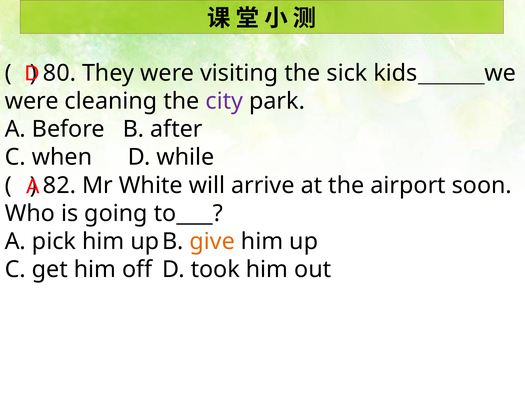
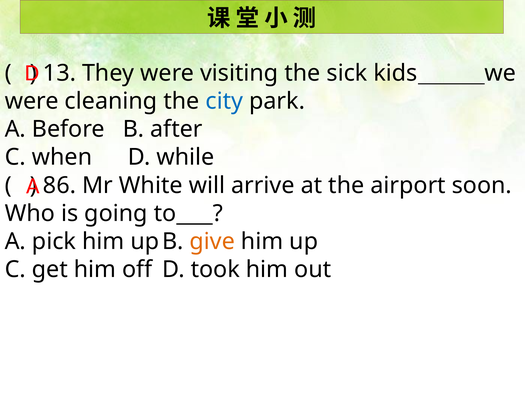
80: 80 -> 13 (59, 73)
city colour: purple -> blue (224, 101)
82: 82 -> 86 (59, 185)
